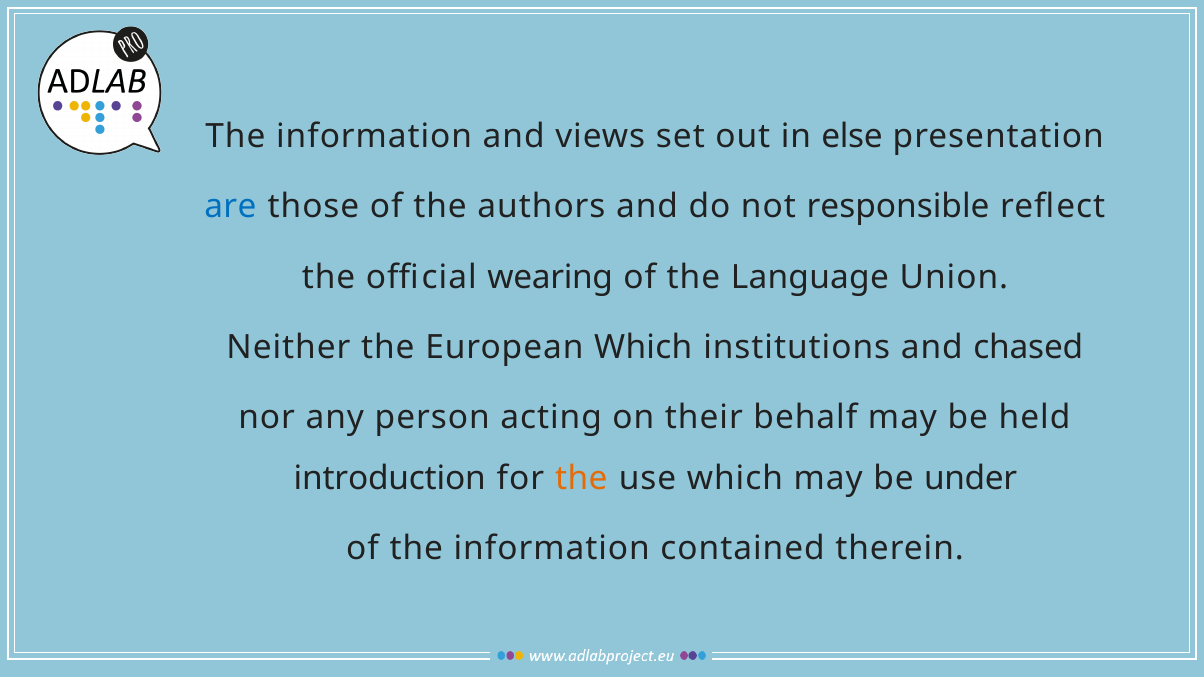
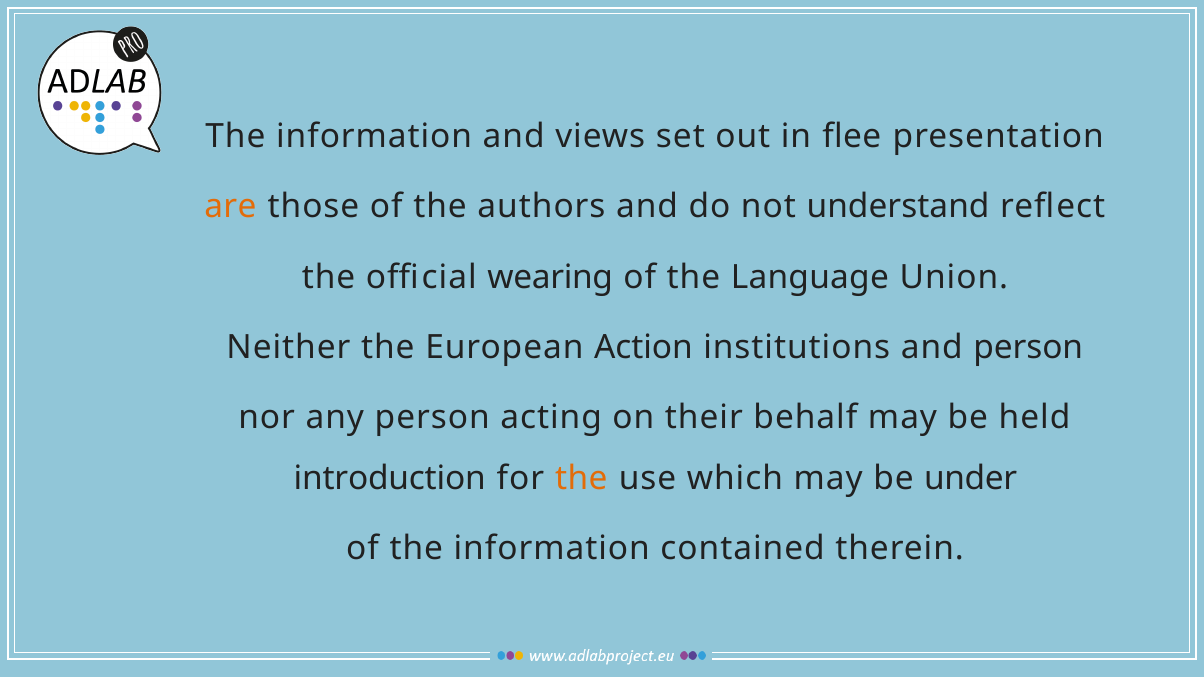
else: else -> flee (852, 136)
are colour: blue -> orange (230, 207)
responsible: responsible -> understand (898, 207)
European Which: Which -> Action (643, 348)
and chased: chased -> person (1028, 348)
